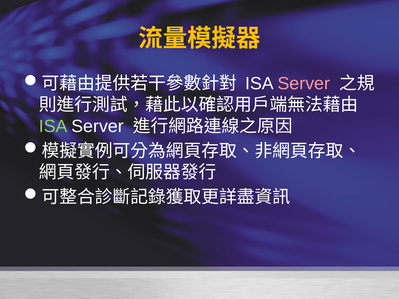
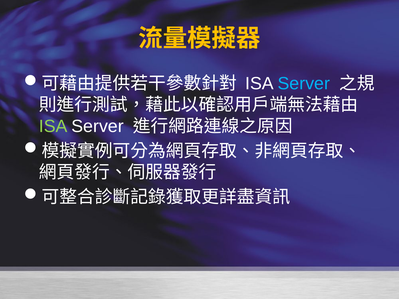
Server colour: pink -> light blue (304, 84)
